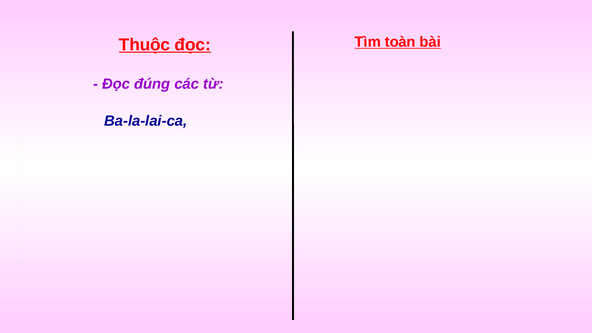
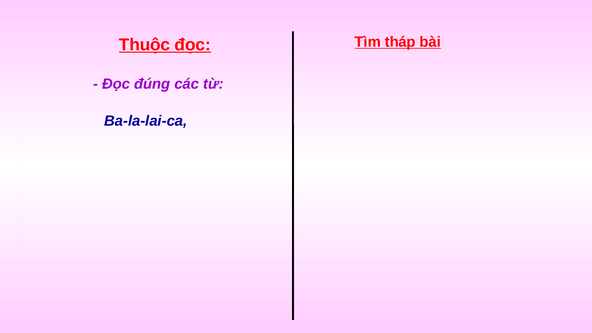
toàn: toàn -> tháp (400, 42)
